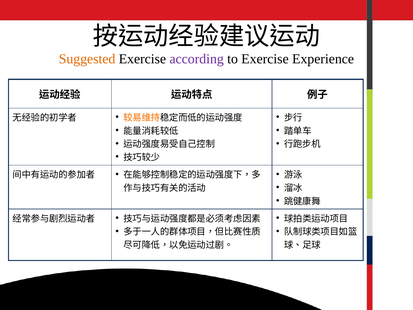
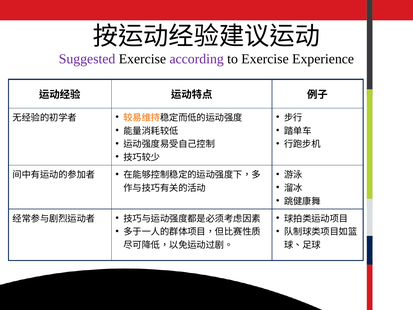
Suggested colour: orange -> purple (87, 59)
